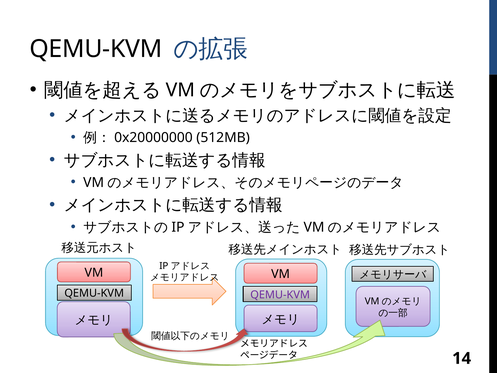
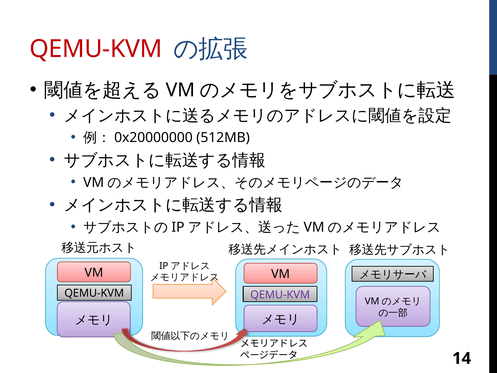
QEMU-KVM colour: black -> red (96, 49)
